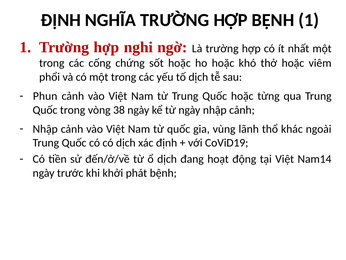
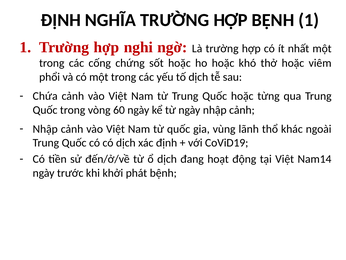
Phun: Phun -> Chứa (45, 96)
38: 38 -> 60 (119, 110)
